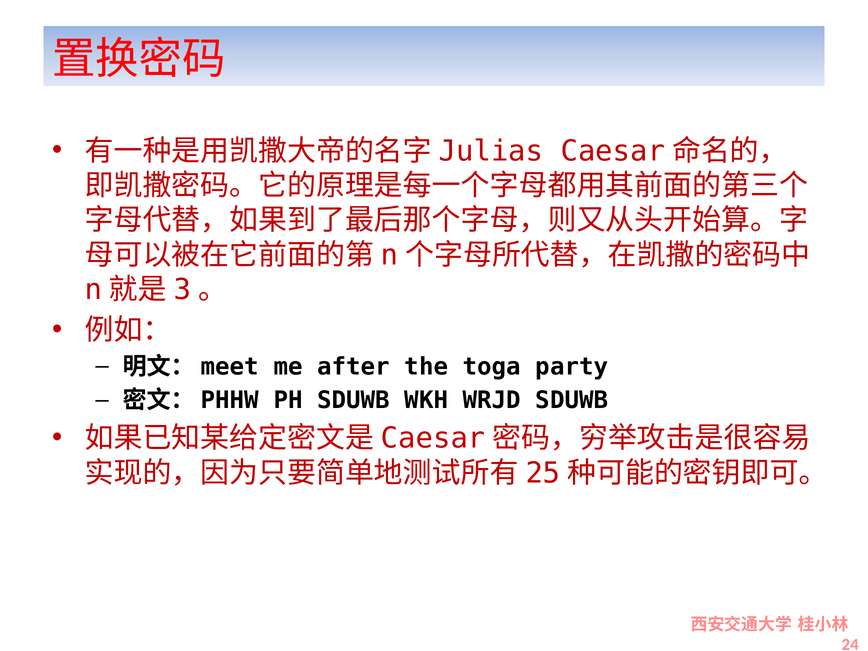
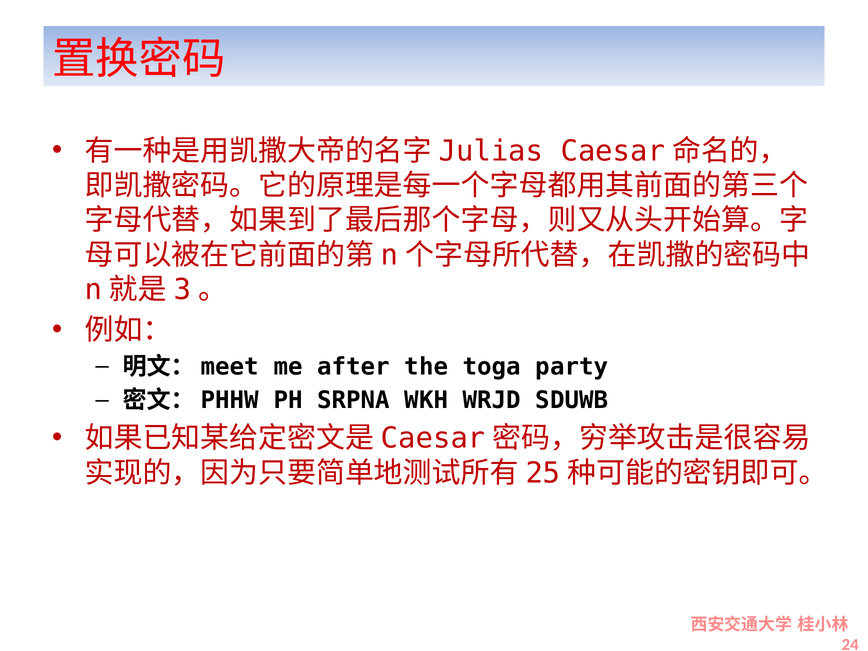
PH SDUWB: SDUWB -> SRPNA (354, 400)
